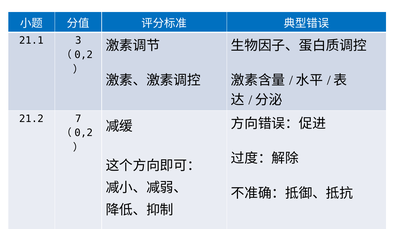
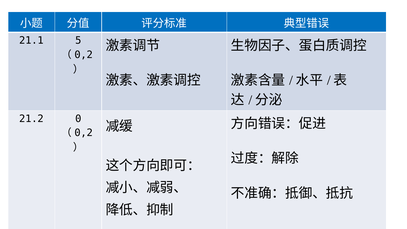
3: 3 -> 5 (78, 40)
7: 7 -> 0 (78, 119)
